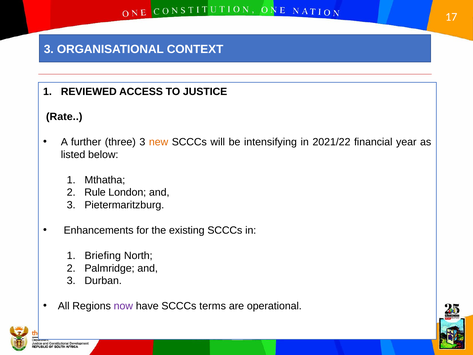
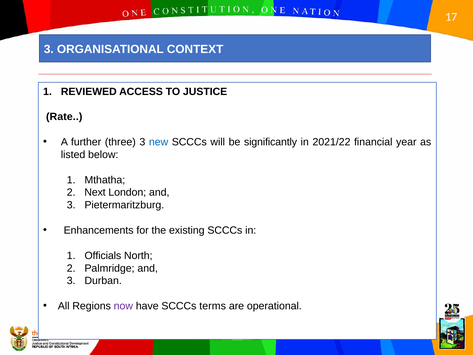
new colour: orange -> blue (159, 142)
intensifying: intensifying -> significantly (271, 142)
Rule: Rule -> Next (95, 192)
Briefing: Briefing -> Officials (103, 255)
